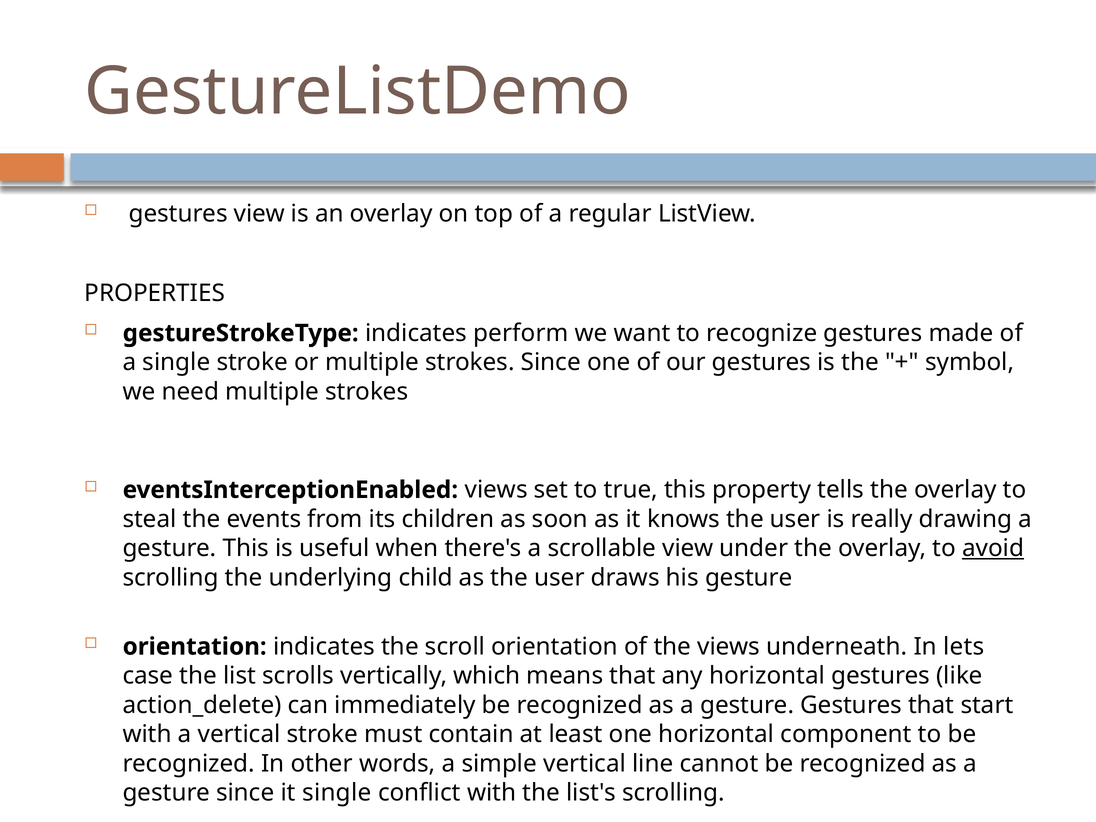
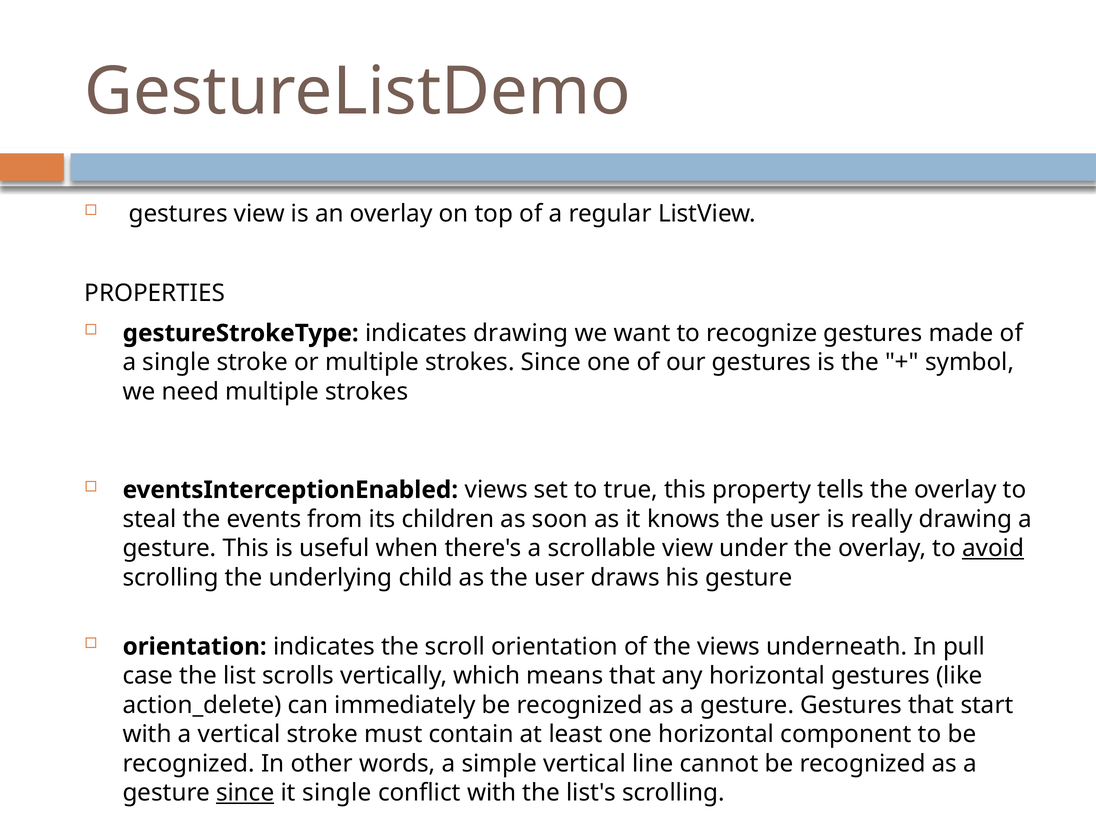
indicates perform: perform -> drawing (521, 333)
lets: lets -> pull (964, 647)
since underline: none -> present (245, 793)
